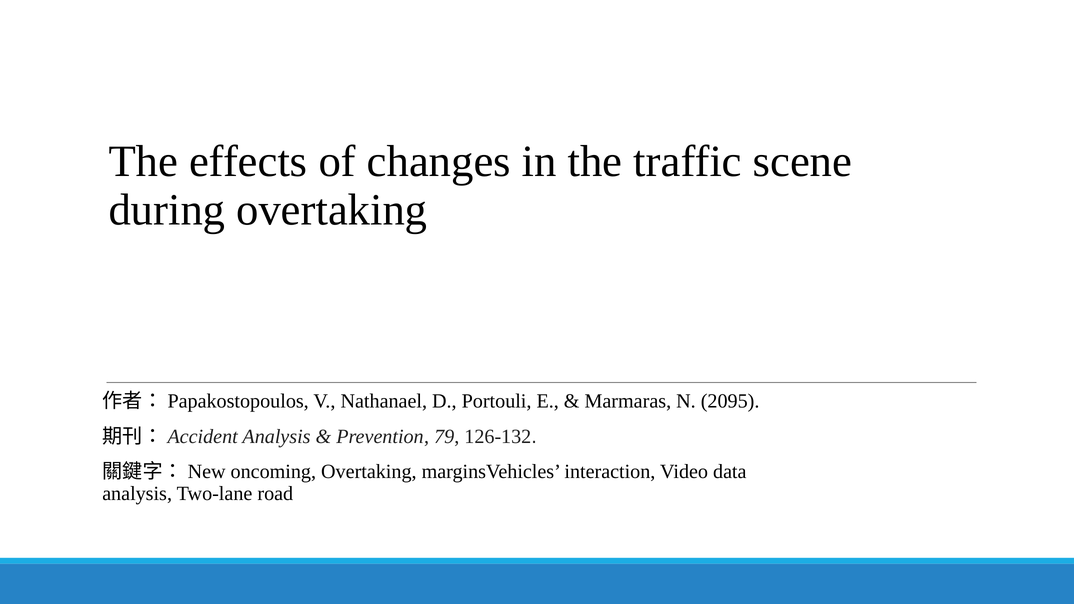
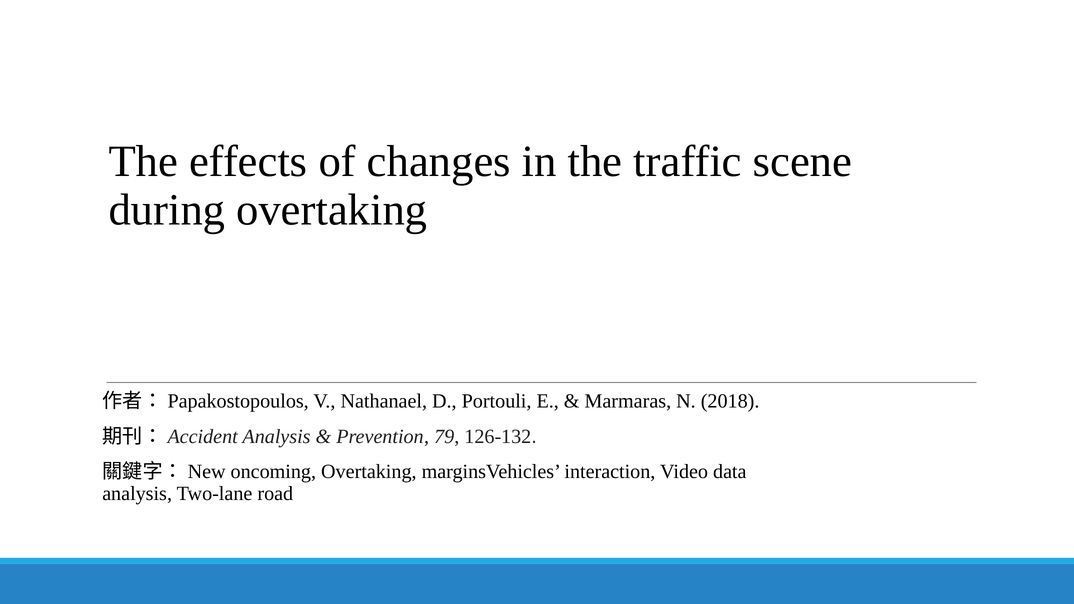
2095: 2095 -> 2018 (730, 401)
